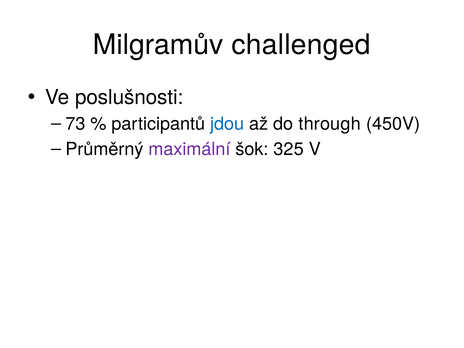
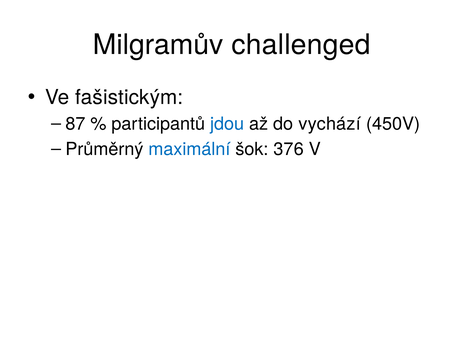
poslušnosti: poslušnosti -> fašistickým (129, 97)
73: 73 -> 87 (76, 124)
through: through -> vychází (330, 124)
maximální colour: purple -> blue (190, 149)
325: 325 -> 376 (289, 149)
